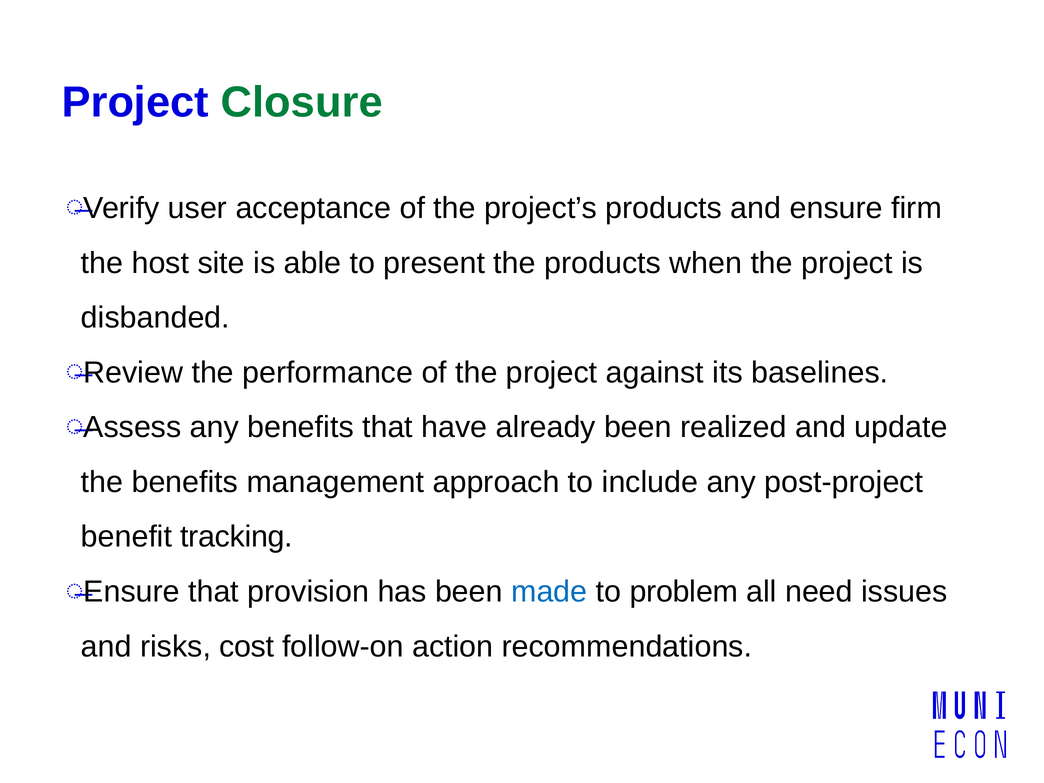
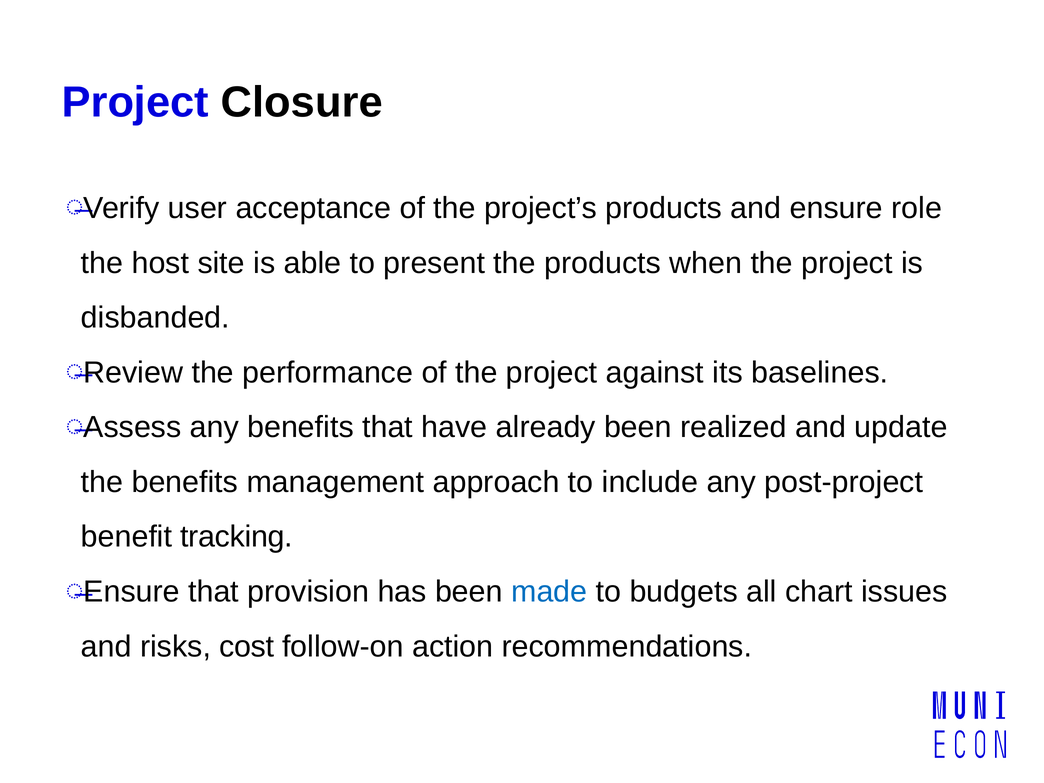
Closure colour: green -> black (302, 103)
firm: firm -> role (917, 208)
problem: problem -> budgets (684, 592)
need: need -> chart (819, 592)
